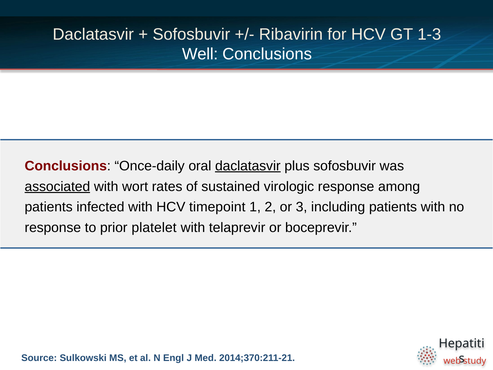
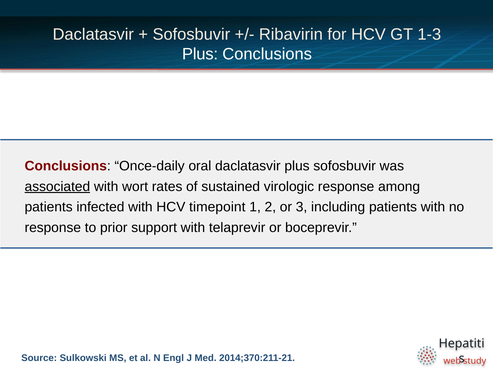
Well: Well -> Plus (200, 54)
daclatasvir underline: present -> none (248, 166)
platelet: platelet -> support (154, 227)
